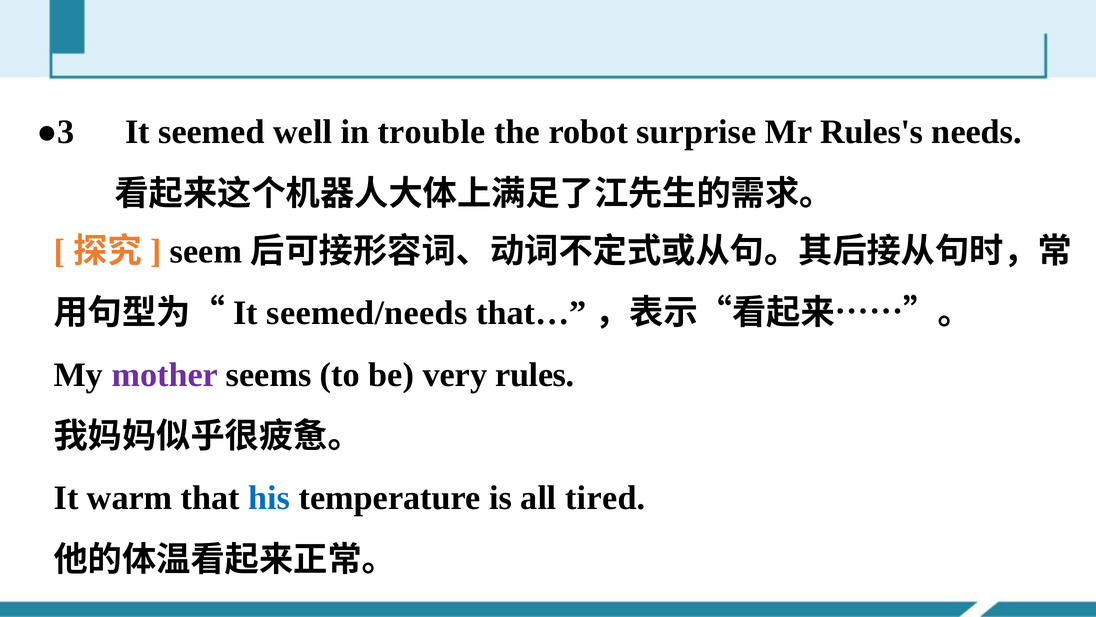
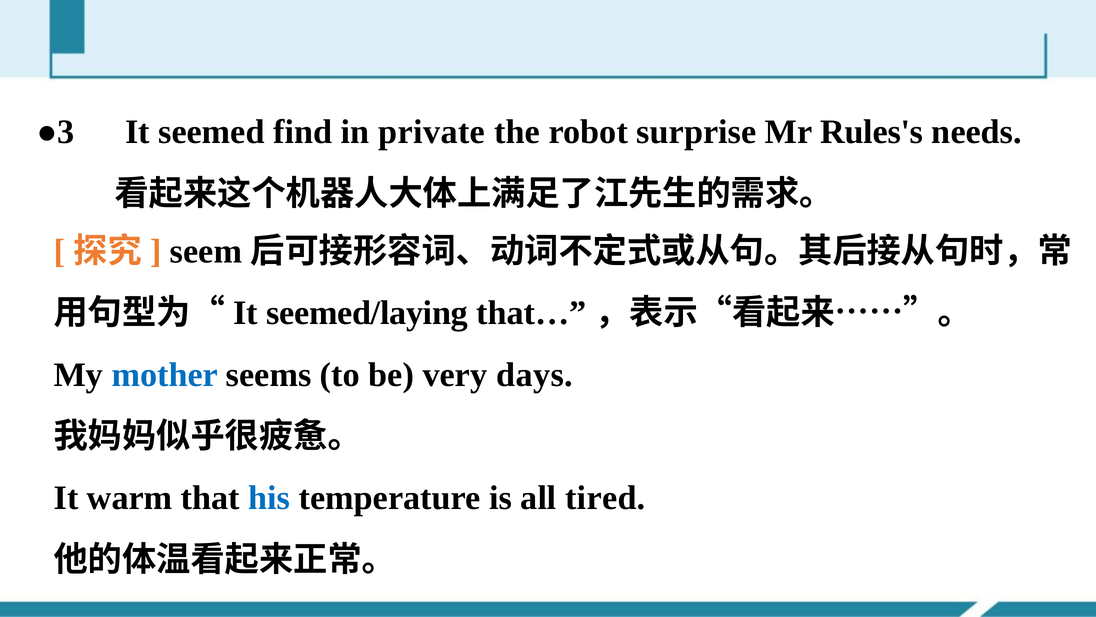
well: well -> find (303, 132)
trouble: trouble -> private (432, 132)
seemed/needs: seemed/needs -> seemed/laying (367, 313)
mother colour: purple -> blue (165, 374)
rules: rules -> days (535, 374)
